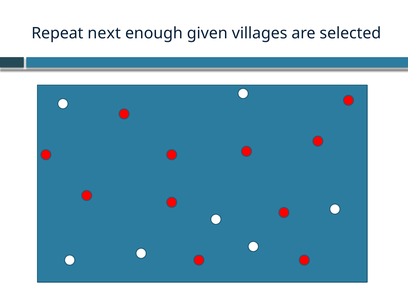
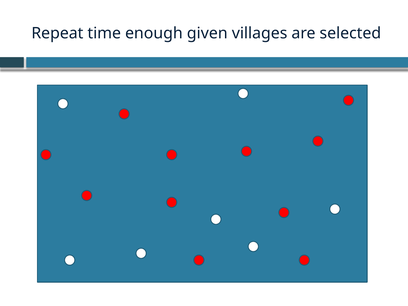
next: next -> time (104, 33)
